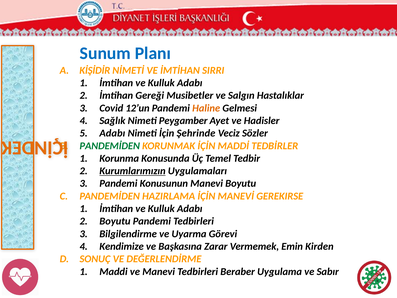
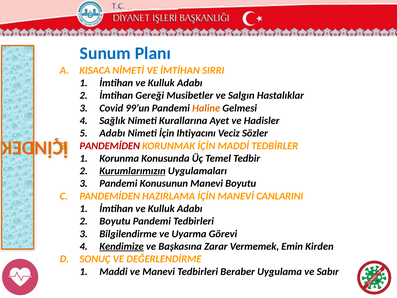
KİŞİDİR: KİŞİDİR -> KISACA (95, 70)
12’un: 12’un -> 99’un (138, 108)
Peygamber: Peygamber -> Kurallarına (183, 121)
Şehrinde: Şehrinde -> Ihtiyacını (196, 133)
PANDEMİDEN colour: green -> red (110, 146)
GEREKIRSE: GEREKIRSE -> CANLARINI (280, 196)
Kendimize underline: none -> present (122, 246)
